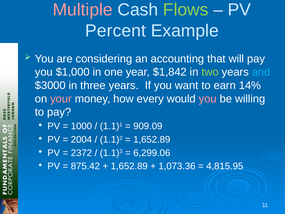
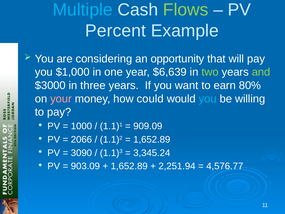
Multiple colour: pink -> light blue (83, 10)
accounting: accounting -> opportunity (177, 59)
$1,842: $1,842 -> $6,639 (170, 72)
and colour: light blue -> light green (261, 72)
14%: 14% -> 80% (250, 85)
every: every -> could (150, 99)
you colour: pink -> light blue (208, 99)
2004: 2004 -> 2066 (81, 139)
2372: 2372 -> 3090 (81, 153)
6,299.06: 6,299.06 -> 3,345.24 (152, 153)
875.42: 875.42 -> 903.09 (85, 166)
1,073.36: 1,073.36 -> 2,251.94 (177, 166)
4,815.95: 4,815.95 -> 4,576.77 (225, 166)
